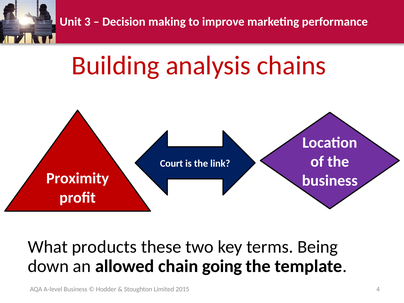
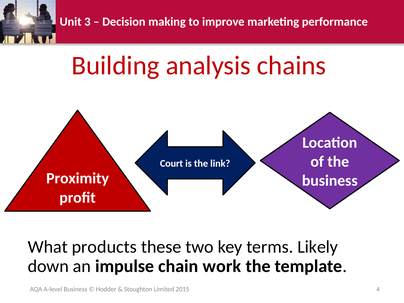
Being: Being -> Likely (318, 247)
allowed: allowed -> impulse (125, 266)
going: going -> work (222, 266)
